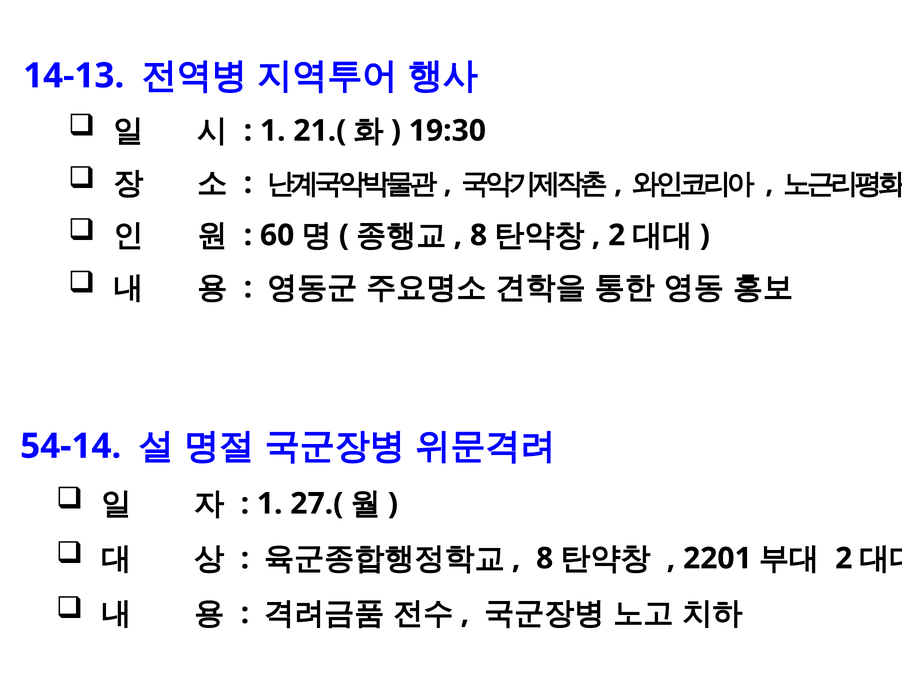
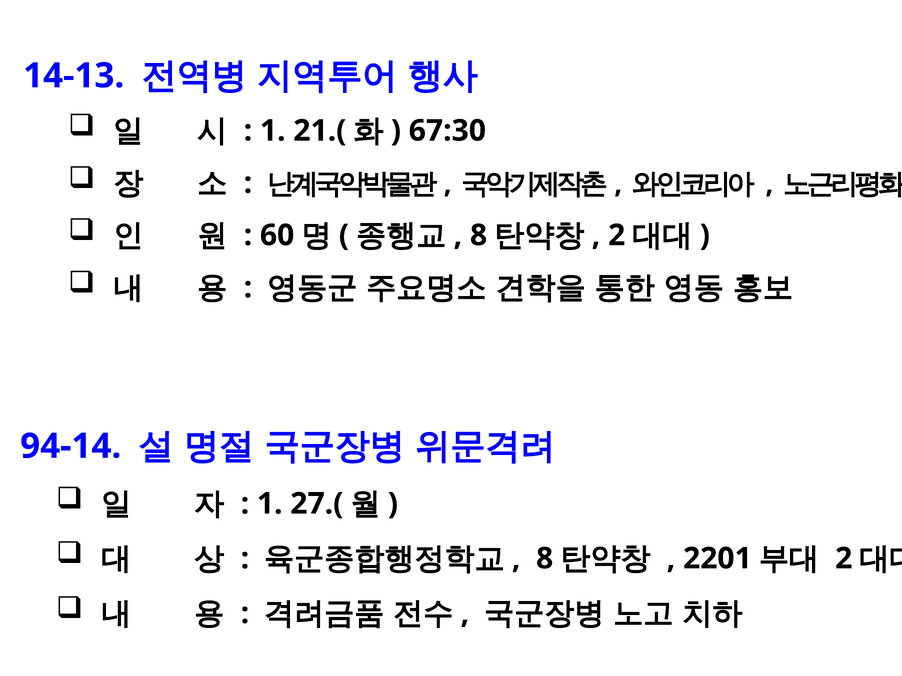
19:30: 19:30 -> 67:30 (447, 131)
54-14: 54-14 -> 94-14 (71, 447)
